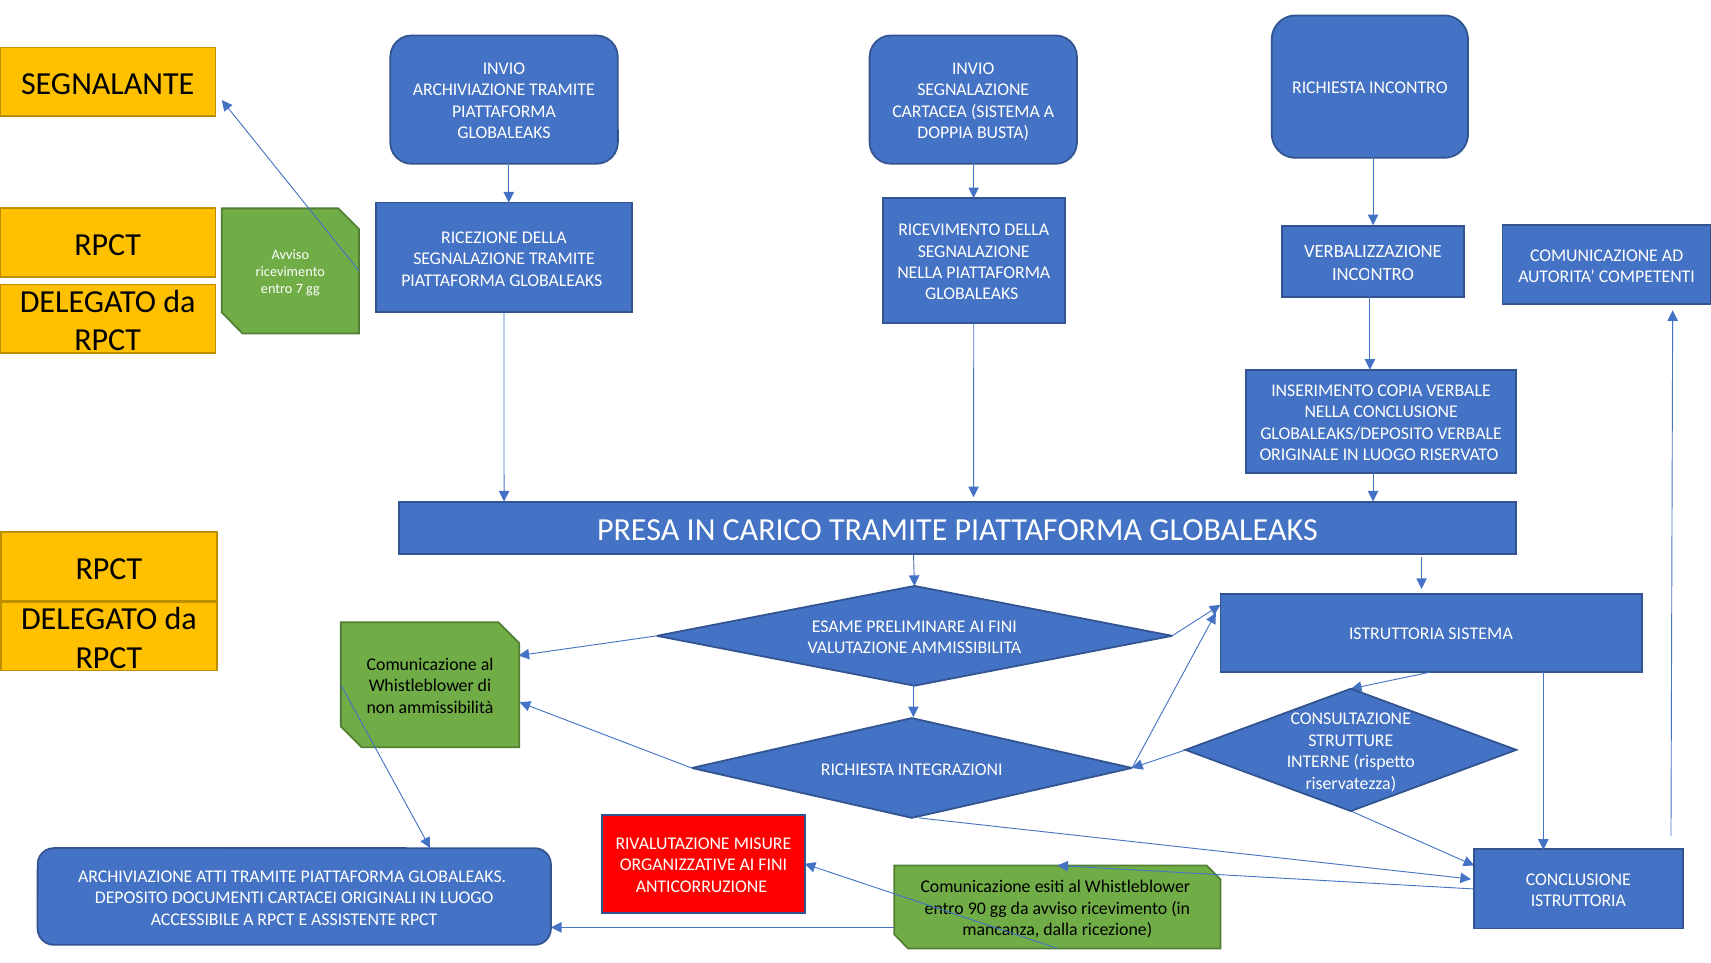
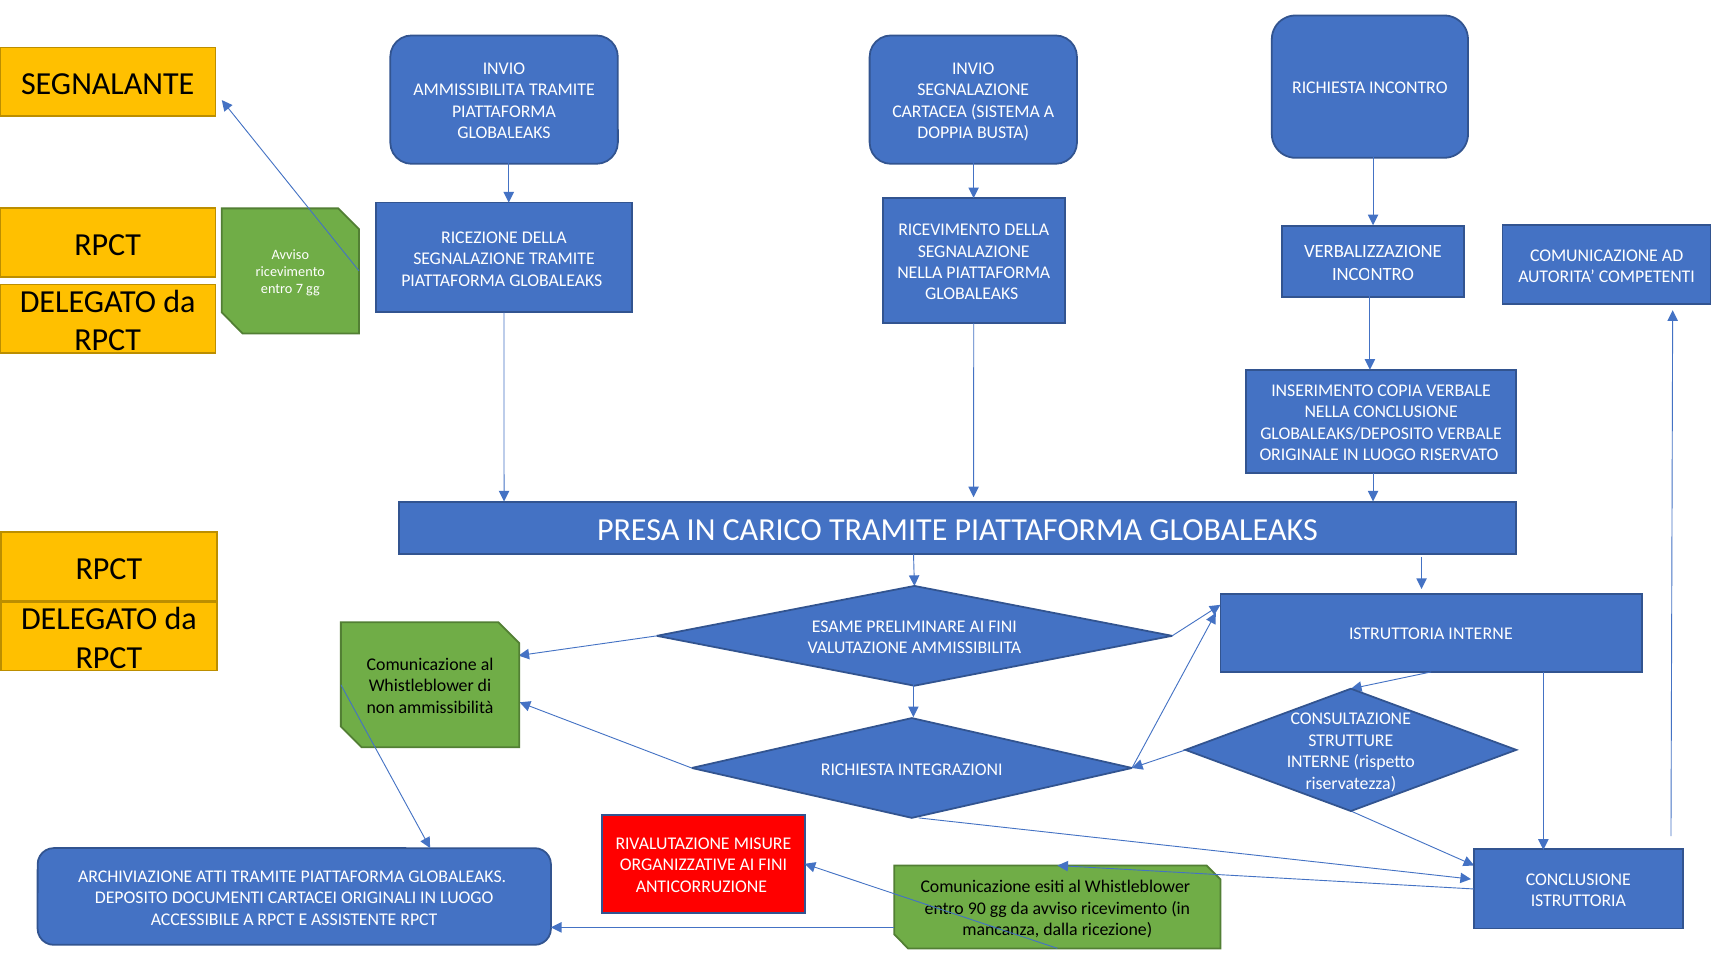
ARCHIVIAZIONE: ARCHIVIAZIONE -> AMMISSIBILITA (469, 90)
ISTRUTTORIA SISTEMA: SISTEMA -> INTERNE (1481, 634)
